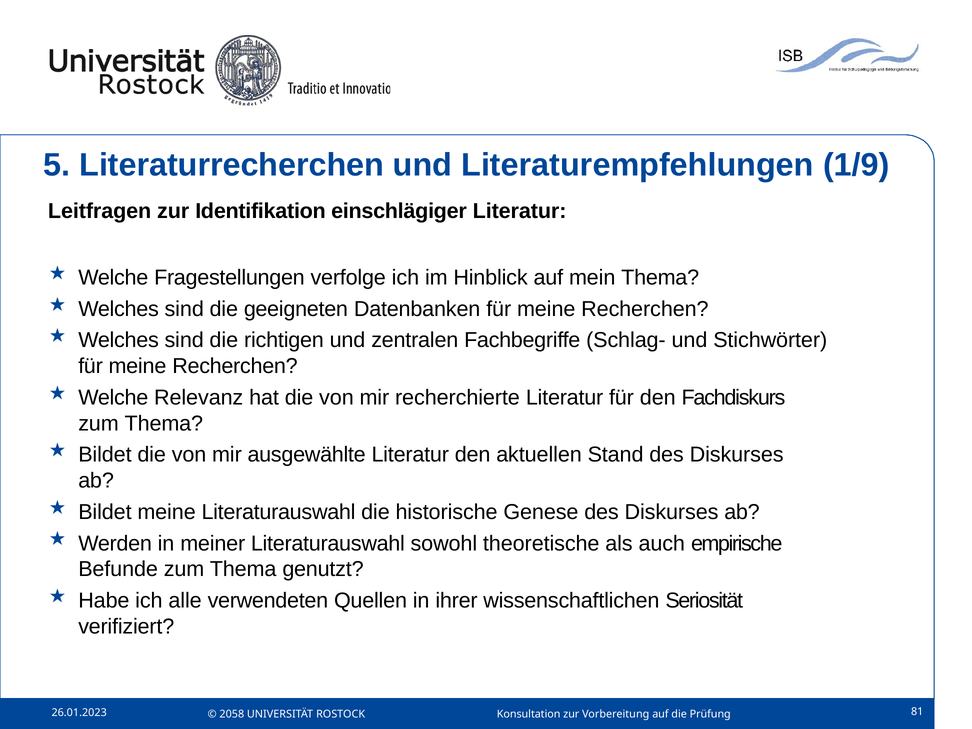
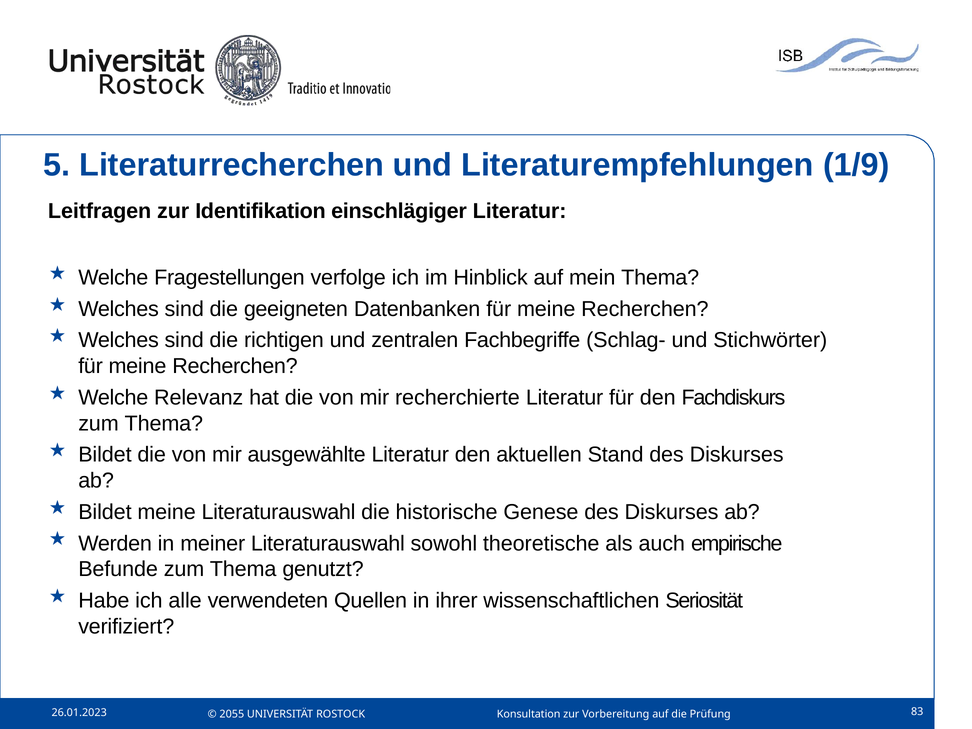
81: 81 -> 83 (917, 712)
2058: 2058 -> 2055 (232, 714)
